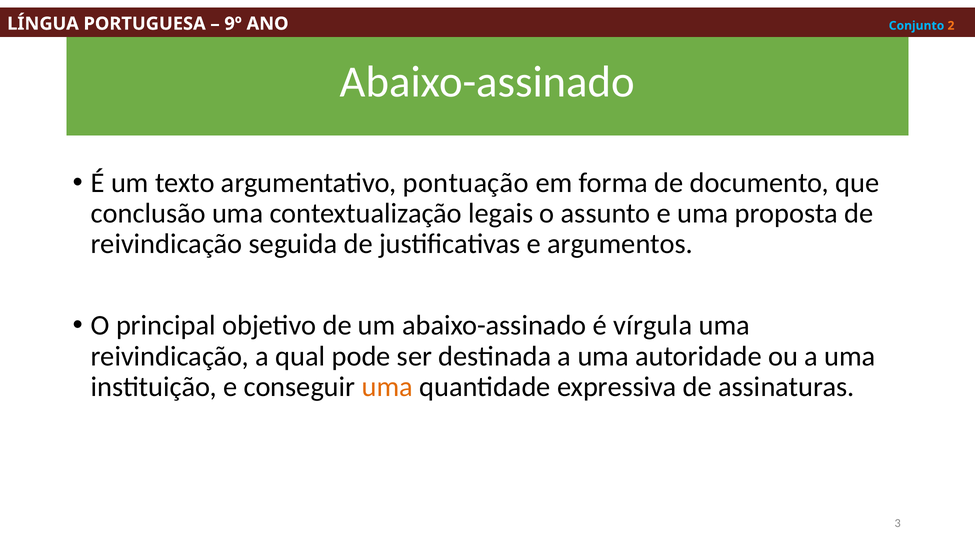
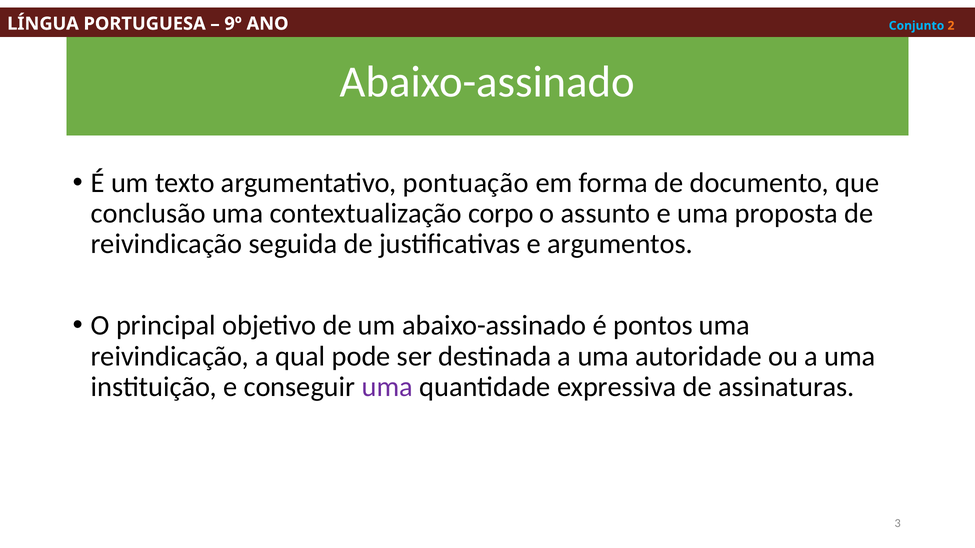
legais: legais -> corpo (501, 214)
vírgula: vírgula -> pontos (653, 326)
uma colour: orange -> purple (387, 387)
